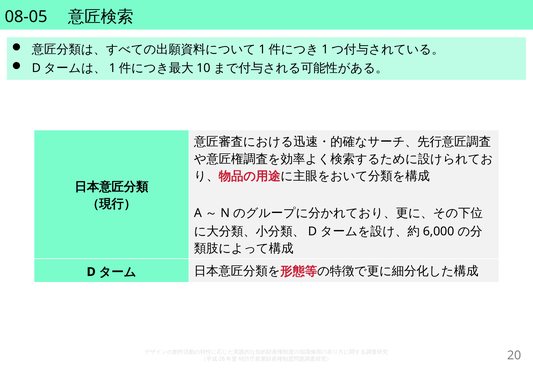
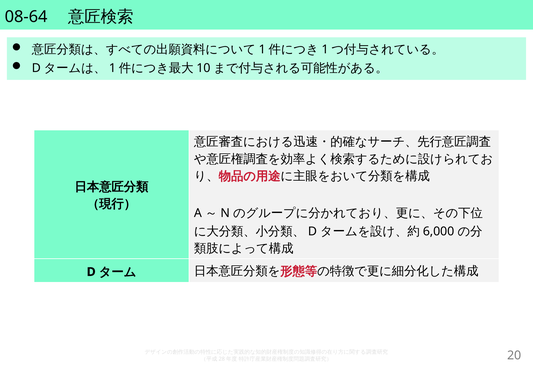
08-05: 08-05 -> 08-64 (26, 17)
